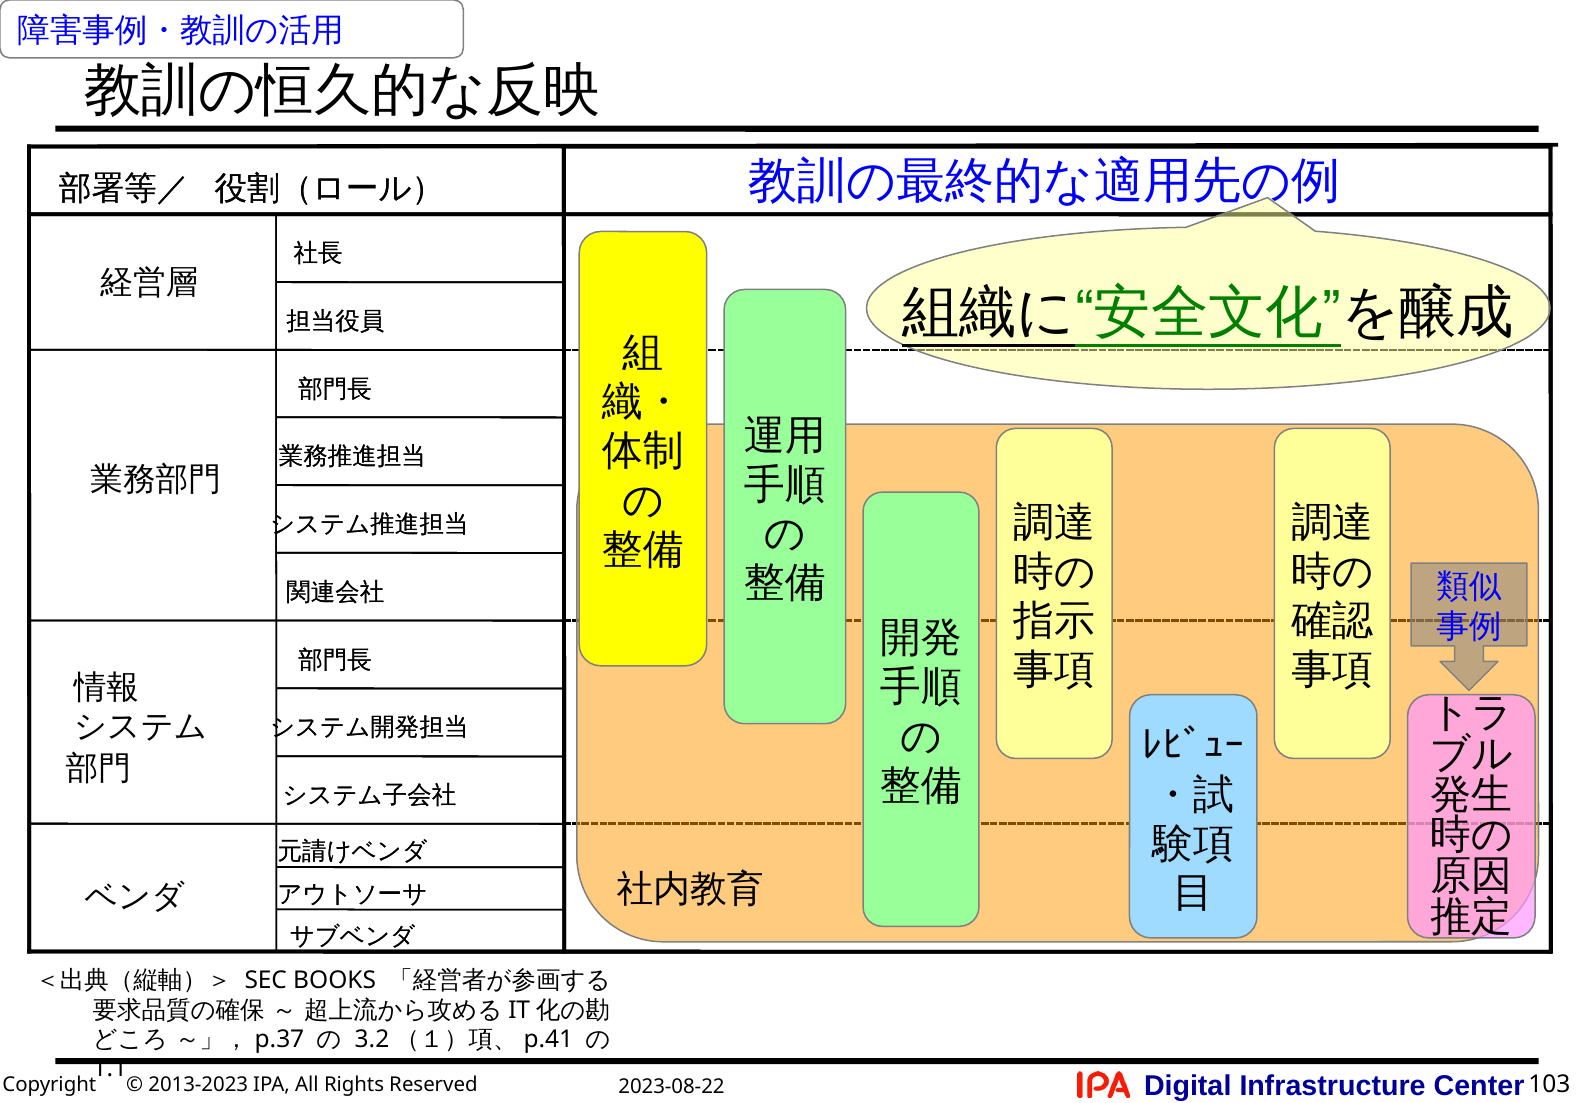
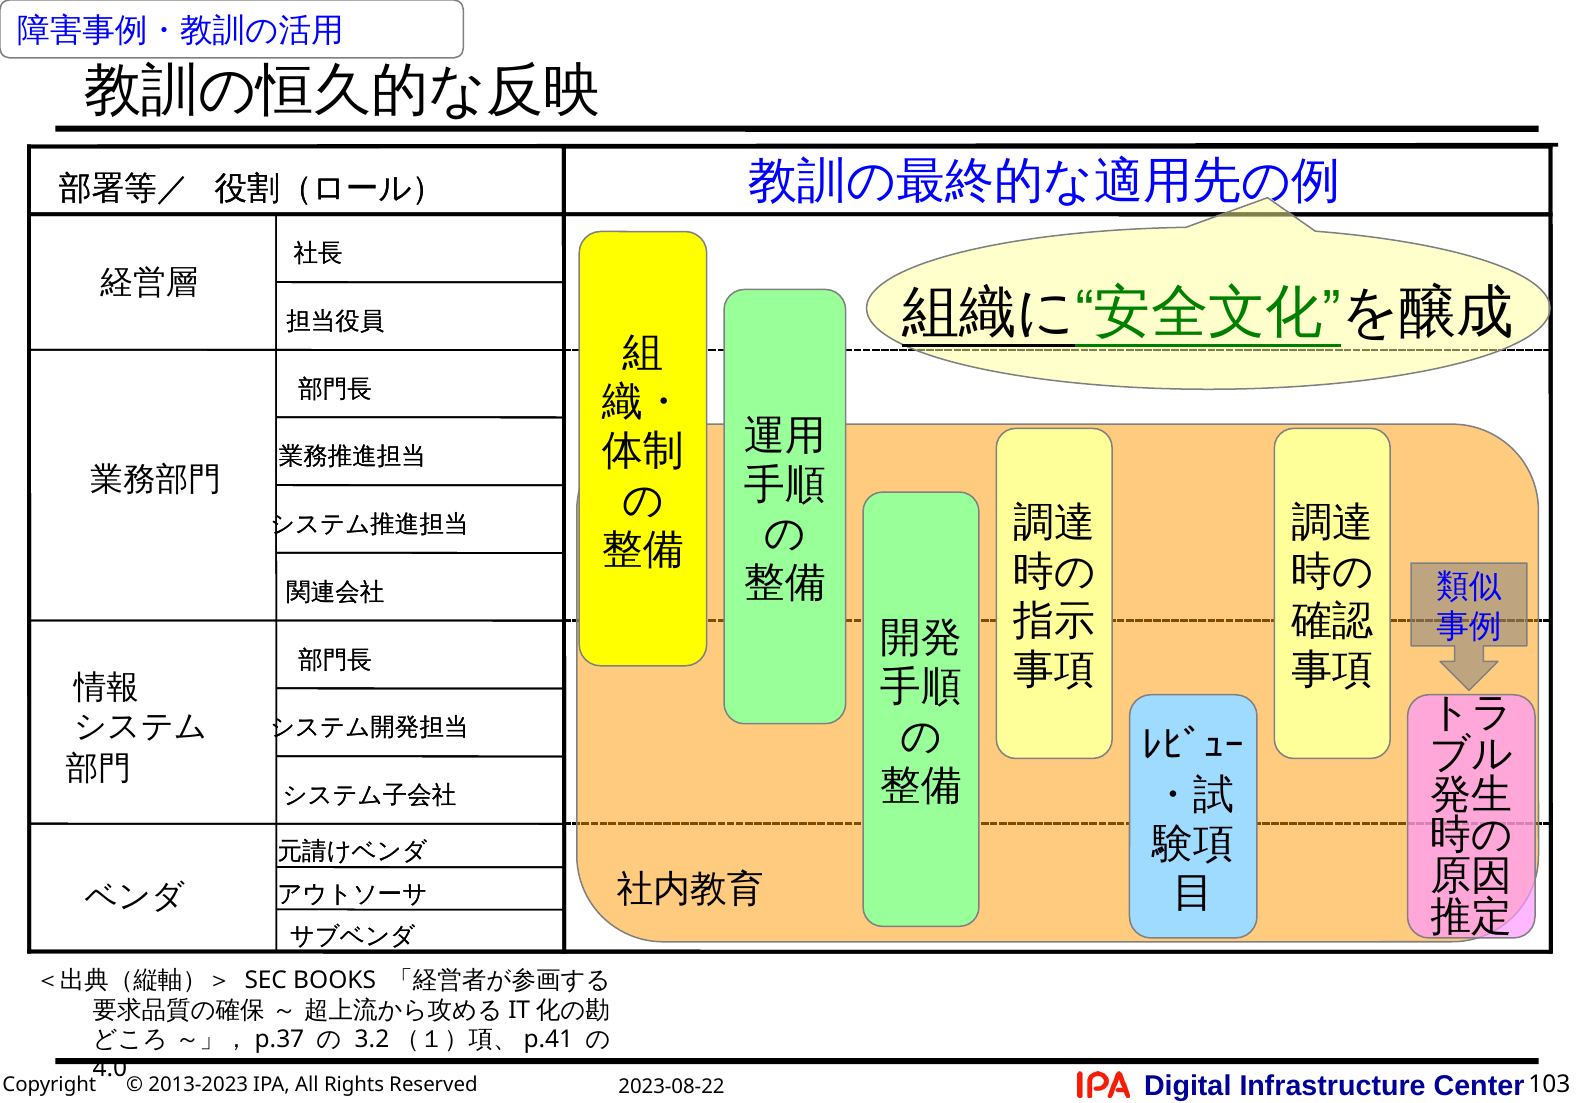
1.1: 1.1 -> 4.0 (110, 1069)
